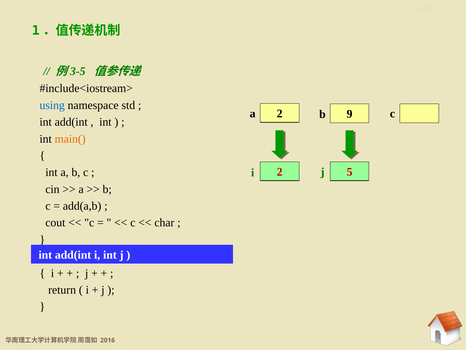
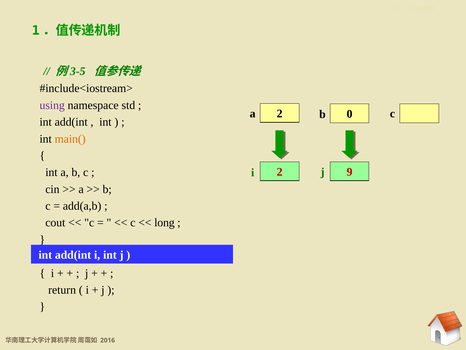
using colour: blue -> purple (52, 105)
9: 9 -> 0 (350, 114)
5: 5 -> 9 (350, 172)
char: char -> long (164, 222)
